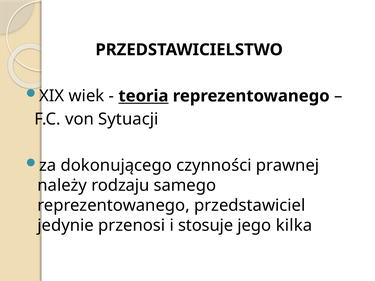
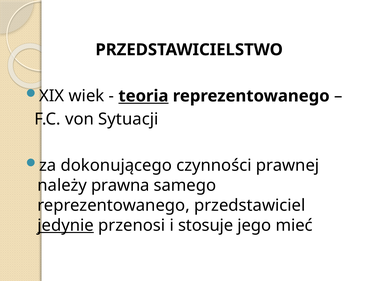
rodzaju: rodzaju -> prawna (120, 185)
jedynie underline: none -> present (66, 225)
kilka: kilka -> mieć (294, 225)
